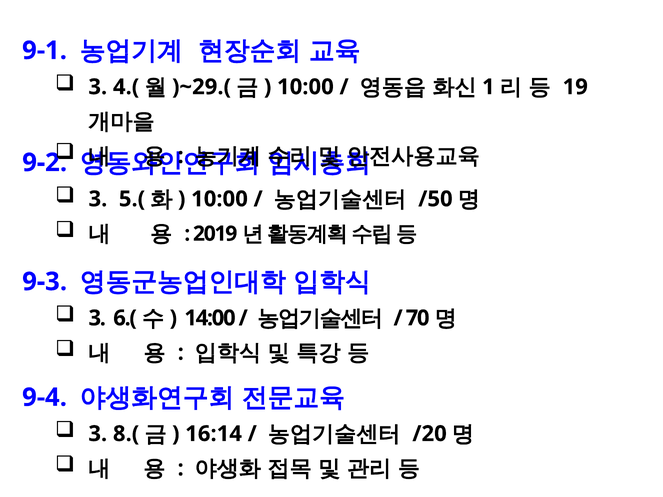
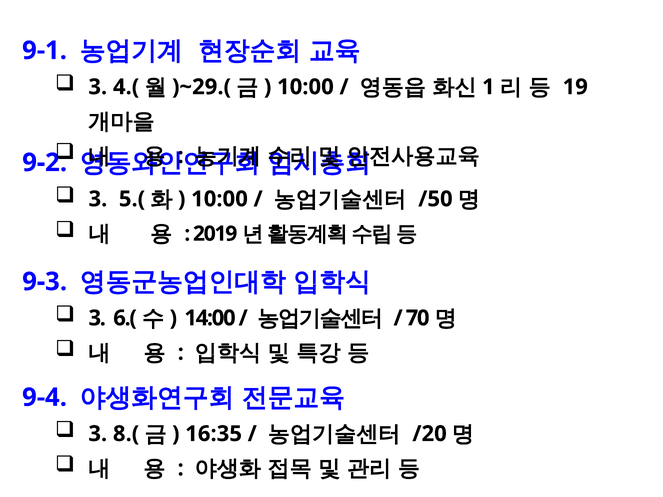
16:14: 16:14 -> 16:35 (214, 434)
